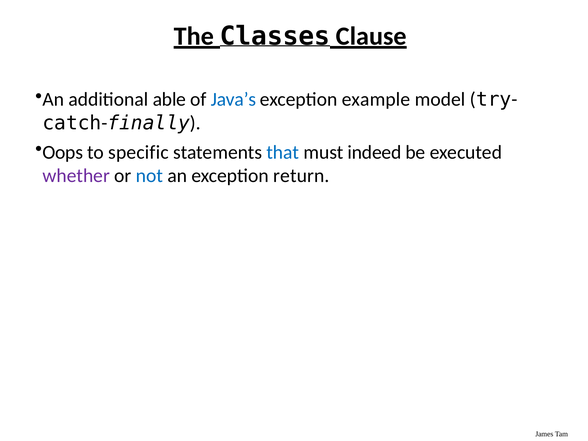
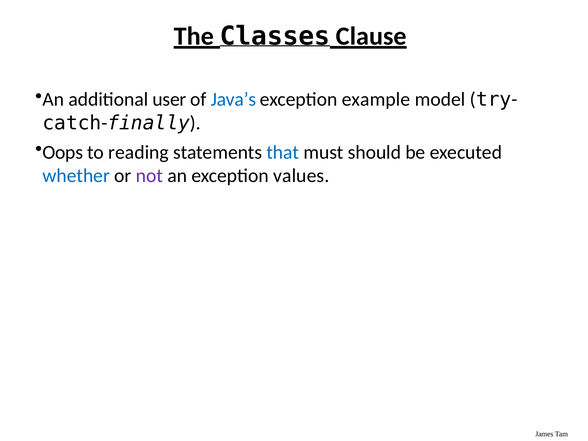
able: able -> user (169, 99)
specific: specific -> reading (139, 152)
indeed: indeed -> should (374, 152)
whether colour: purple -> blue (76, 176)
not colour: blue -> purple (149, 176)
return: return -> values (301, 176)
